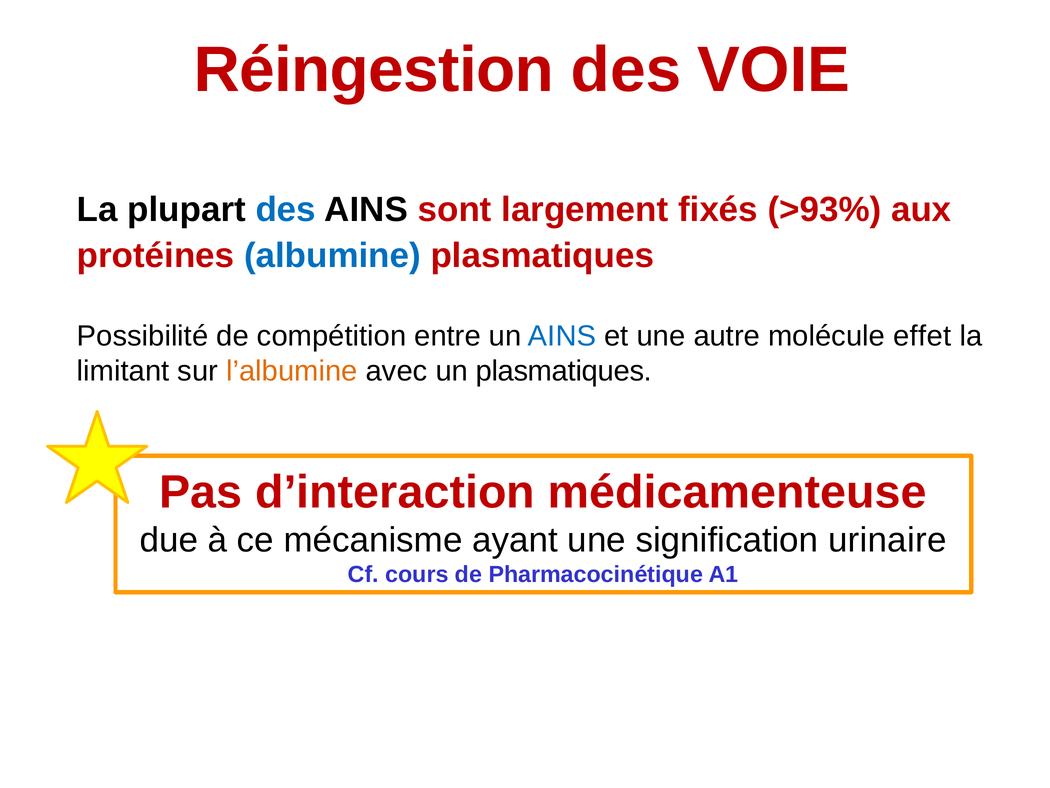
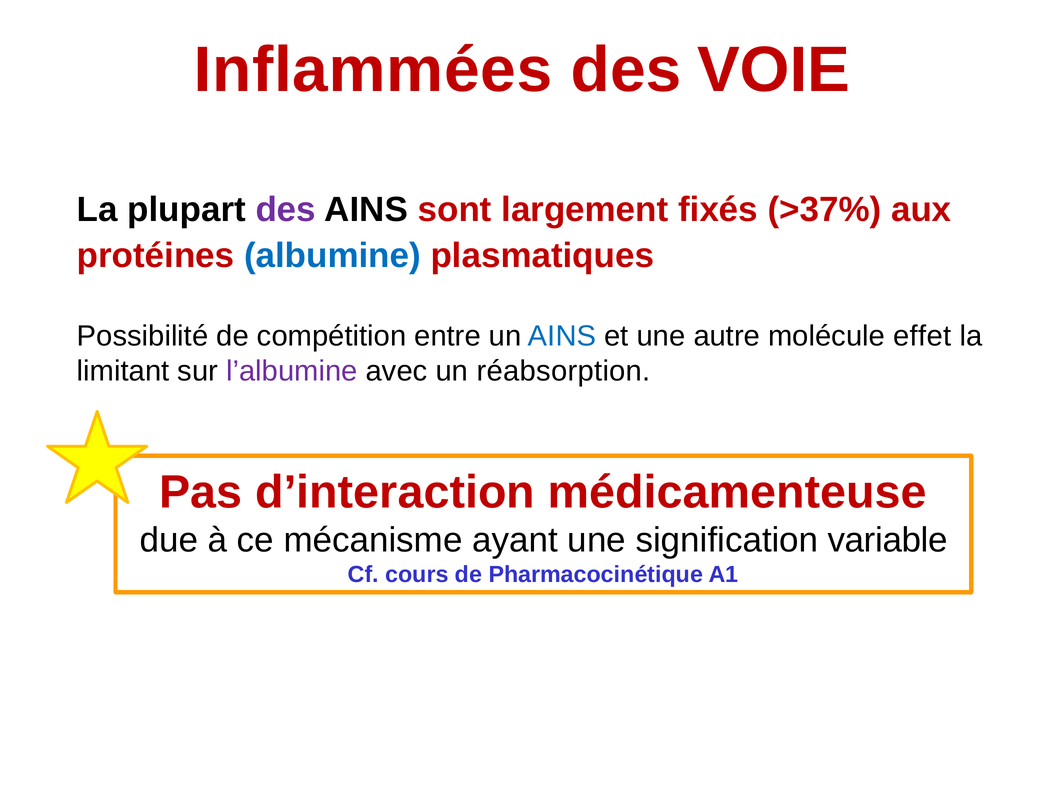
Réingestion: Réingestion -> Inflammées (373, 70)
des colour: blue -> purple (286, 209)
>93%: >93% -> >37% (825, 209)
l’albumine colour: orange -> purple (292, 371)
un plasmatiques: plasmatiques -> réabsorption (564, 371)
urinaire: urinaire -> variable (888, 540)
